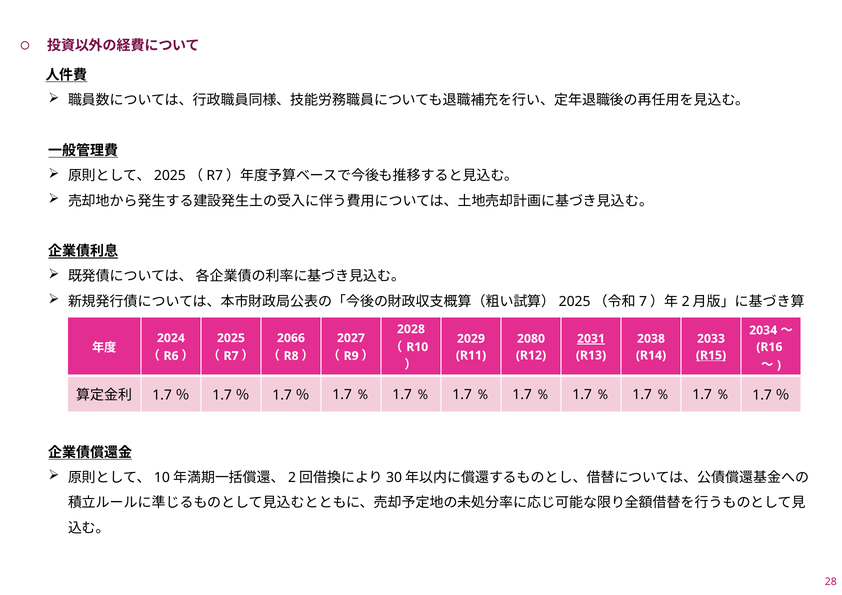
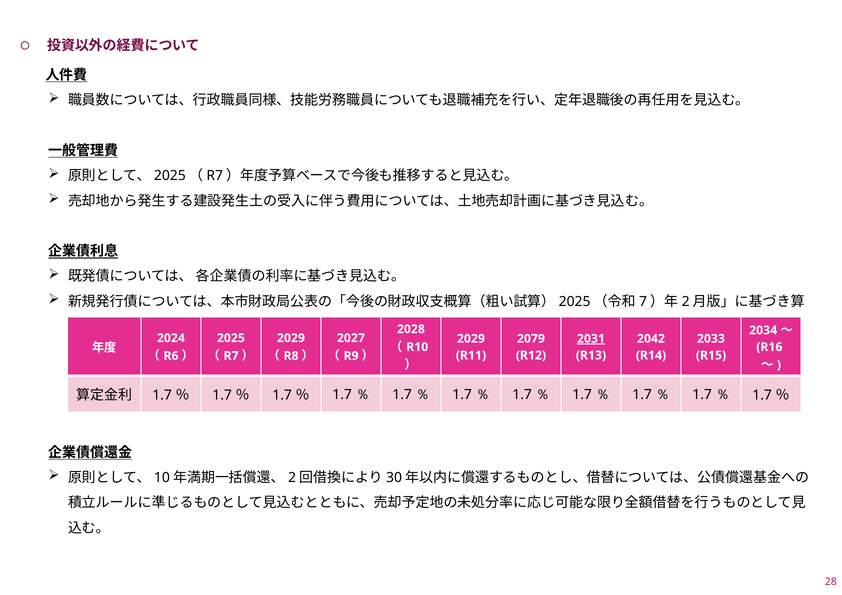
2066: 2066 -> 2029 (291, 338)
2080: 2080 -> 2079 (531, 338)
2038: 2038 -> 2042 (651, 338)
R15 underline: present -> none (711, 355)
